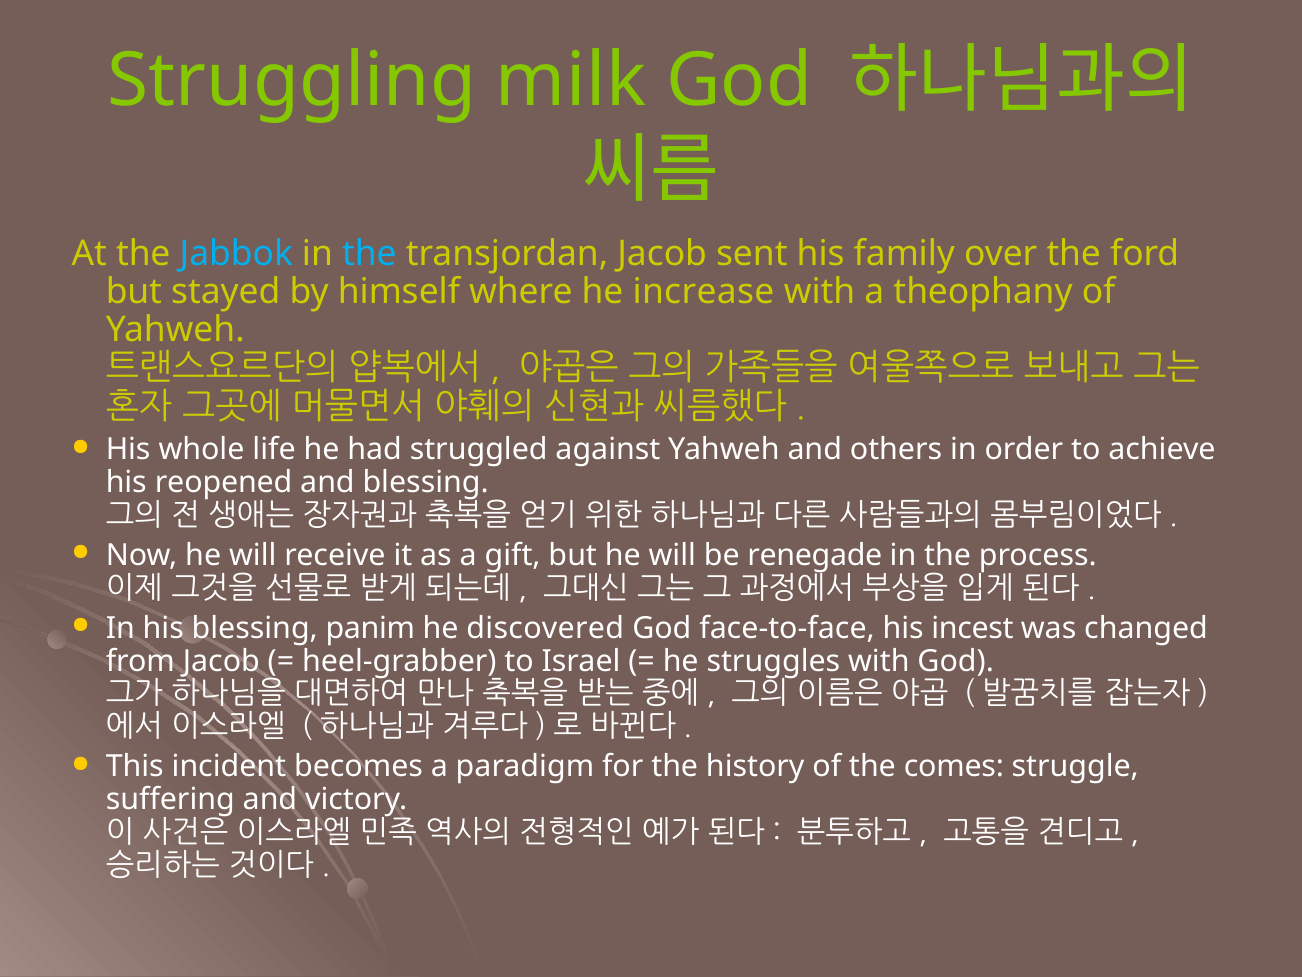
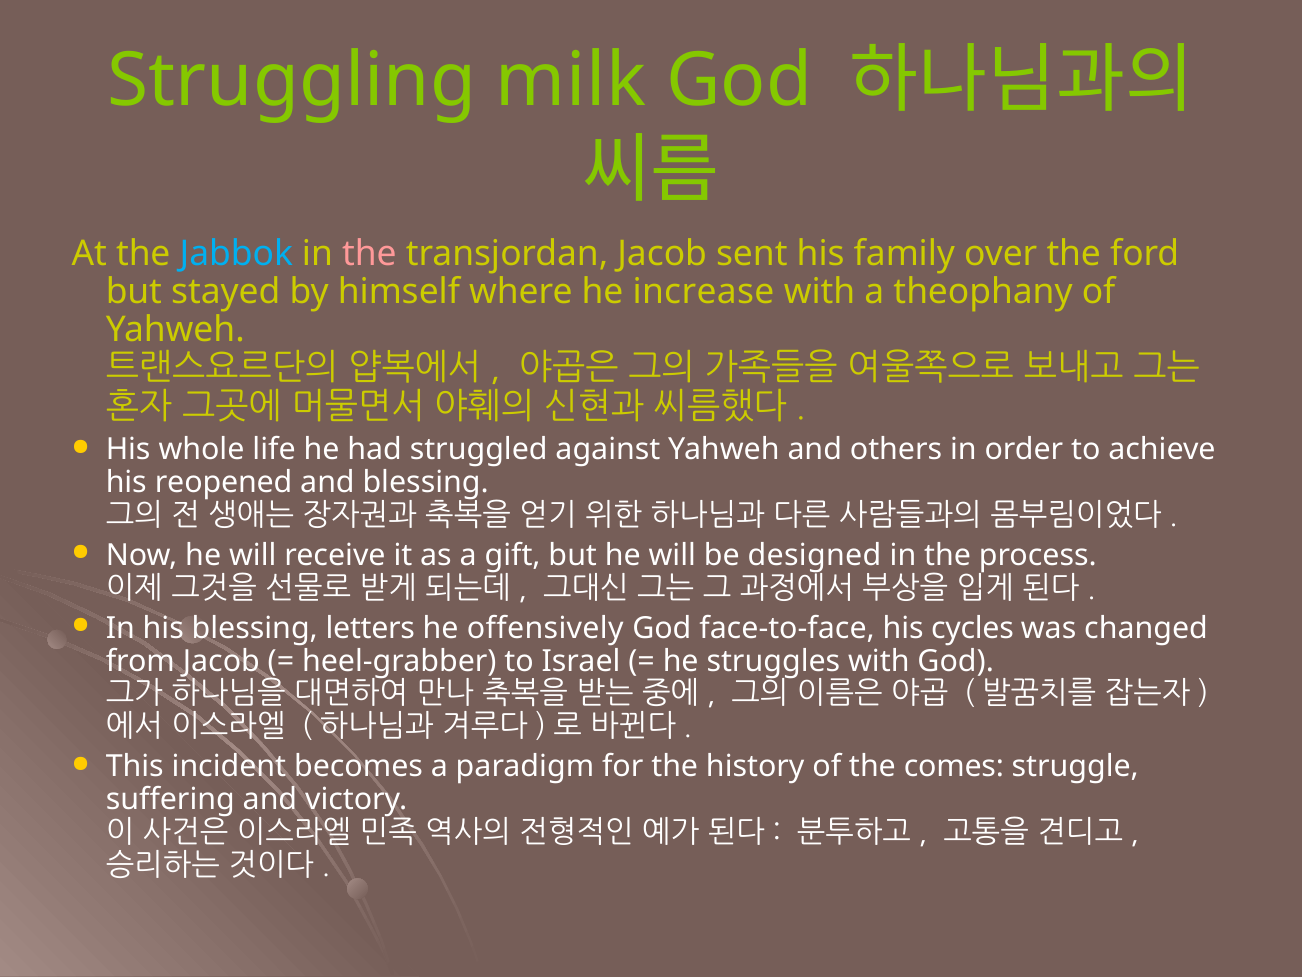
the colour: light blue -> pink (369, 253)
renegade: renegade -> designed (815, 555)
panim: panim -> letters (370, 628)
discovered: discovered -> offensively (545, 628)
incest: incest -> cycles (973, 628)
